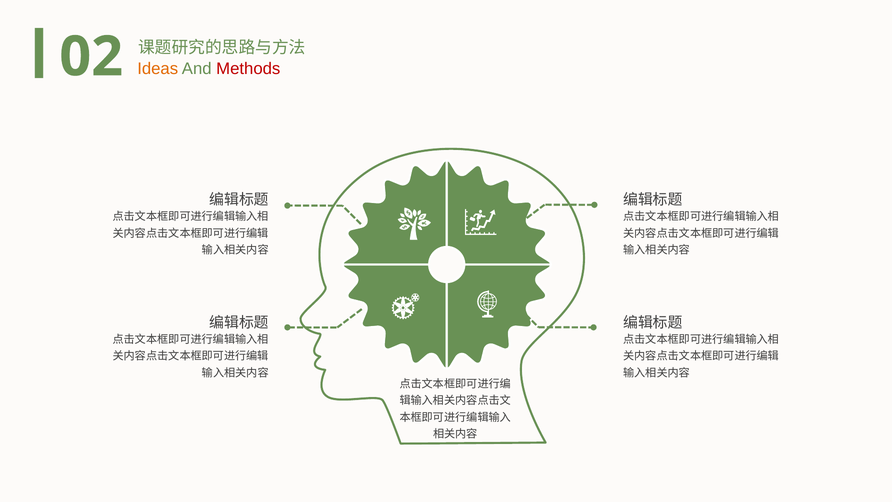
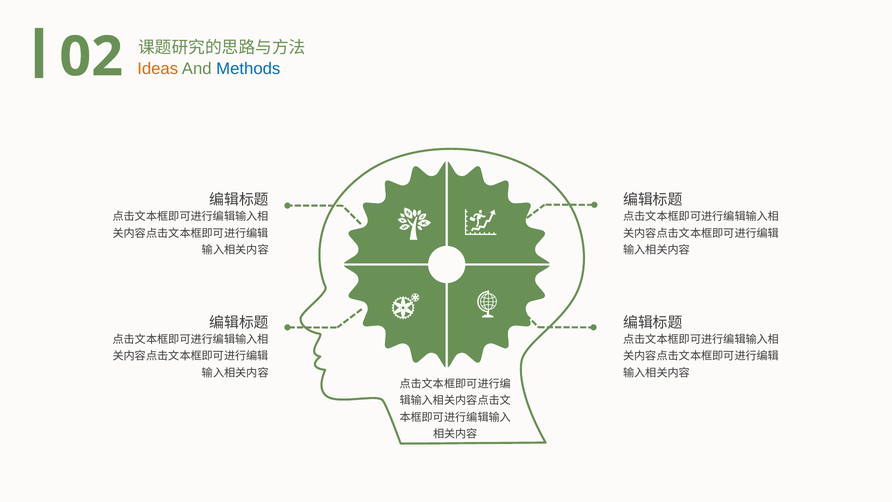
Methods colour: red -> blue (248, 69)
